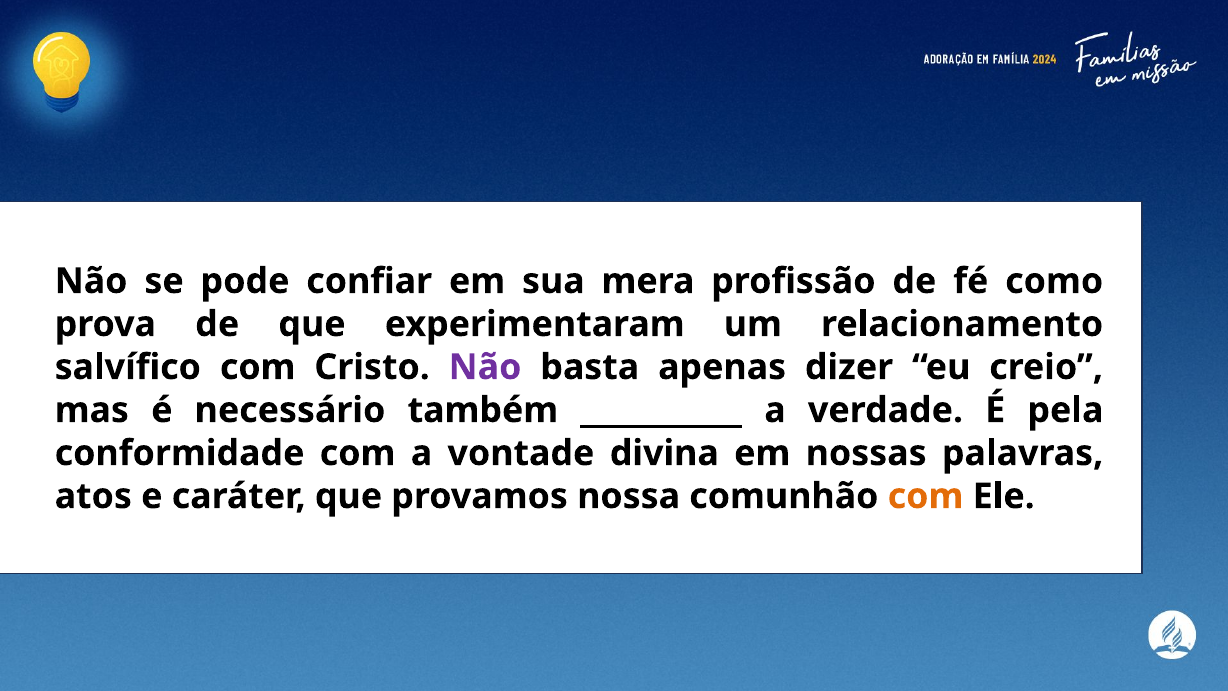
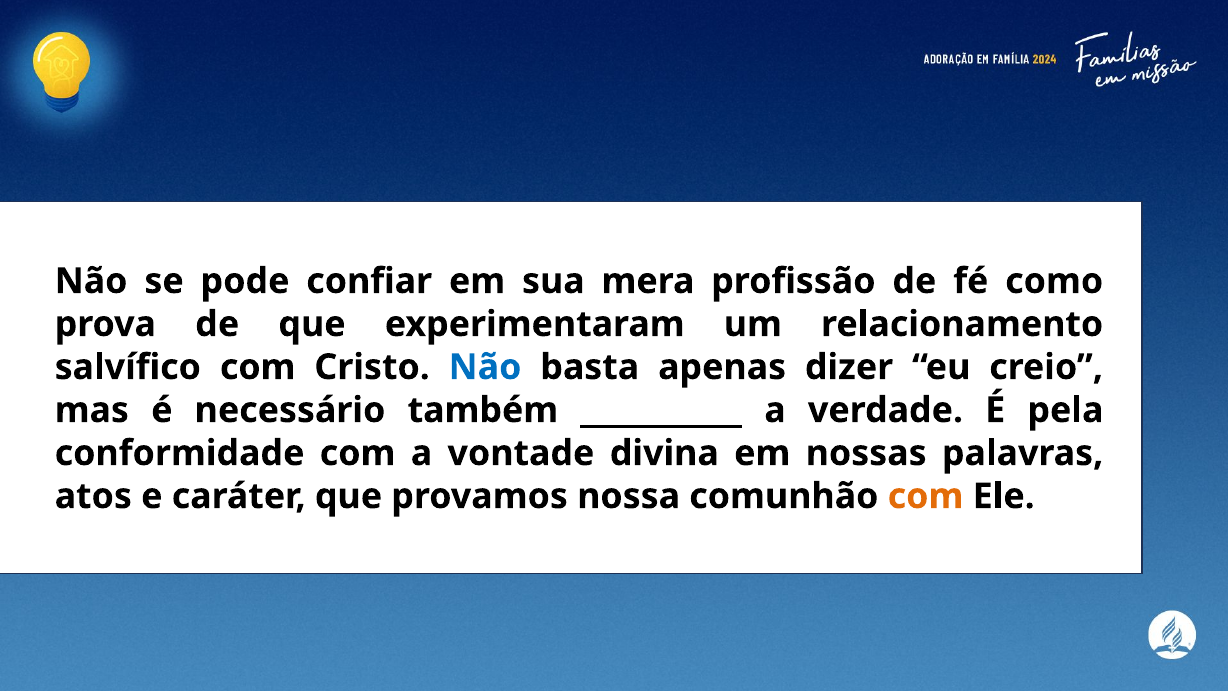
Não colour: purple -> blue (485, 367)
